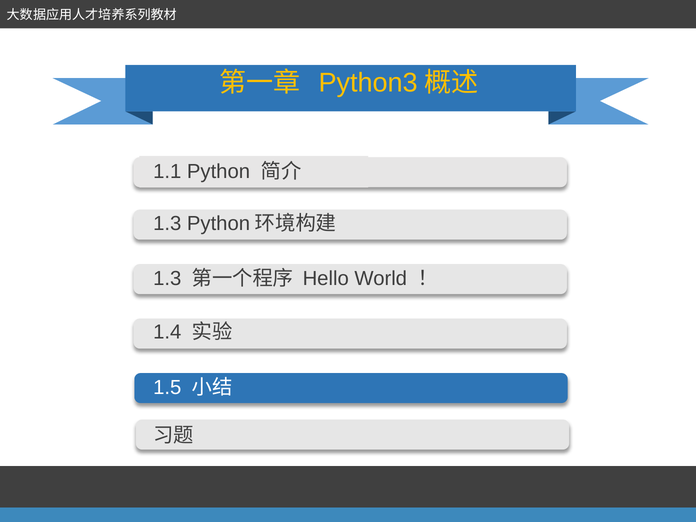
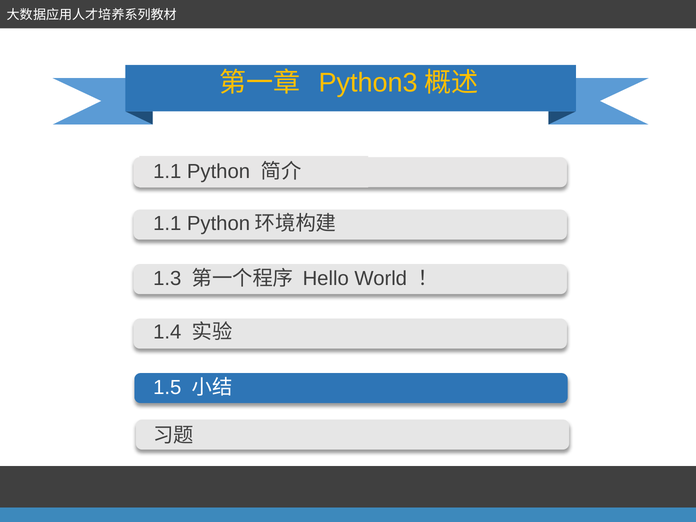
1.3: 1.3 -> 1.1 (167, 223)
